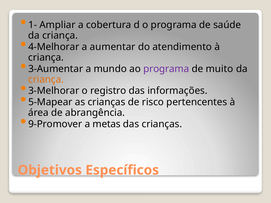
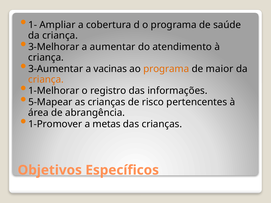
4-Melhorar: 4-Melhorar -> 3-Melhorar (54, 47)
mundo: mundo -> vacinas (110, 69)
programa colour: purple -> orange (166, 69)
muito: muito -> maior (220, 69)
3-Melhorar: 3-Melhorar -> 1-Melhorar (54, 91)
9-Promover: 9-Promover -> 1-Promover (55, 124)
